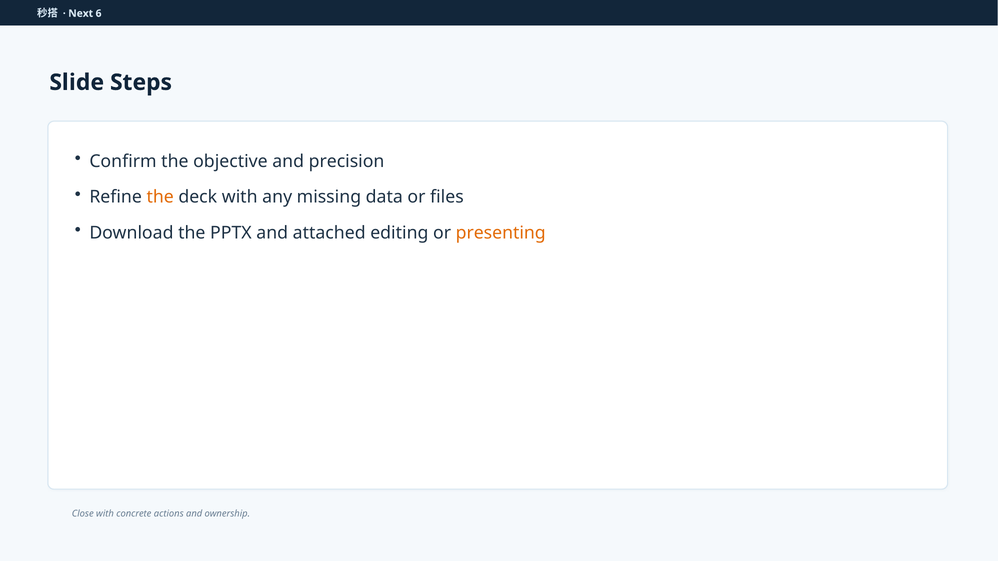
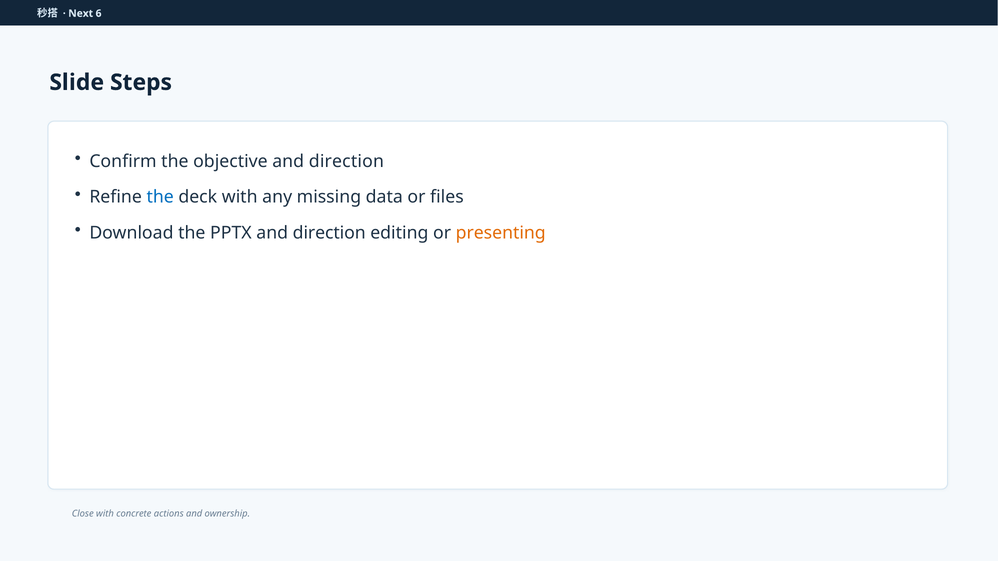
objective and precision: precision -> direction (346, 162)
the colour: orange -> blue (160, 197)
PPTX and attached: attached -> direction (329, 233)
